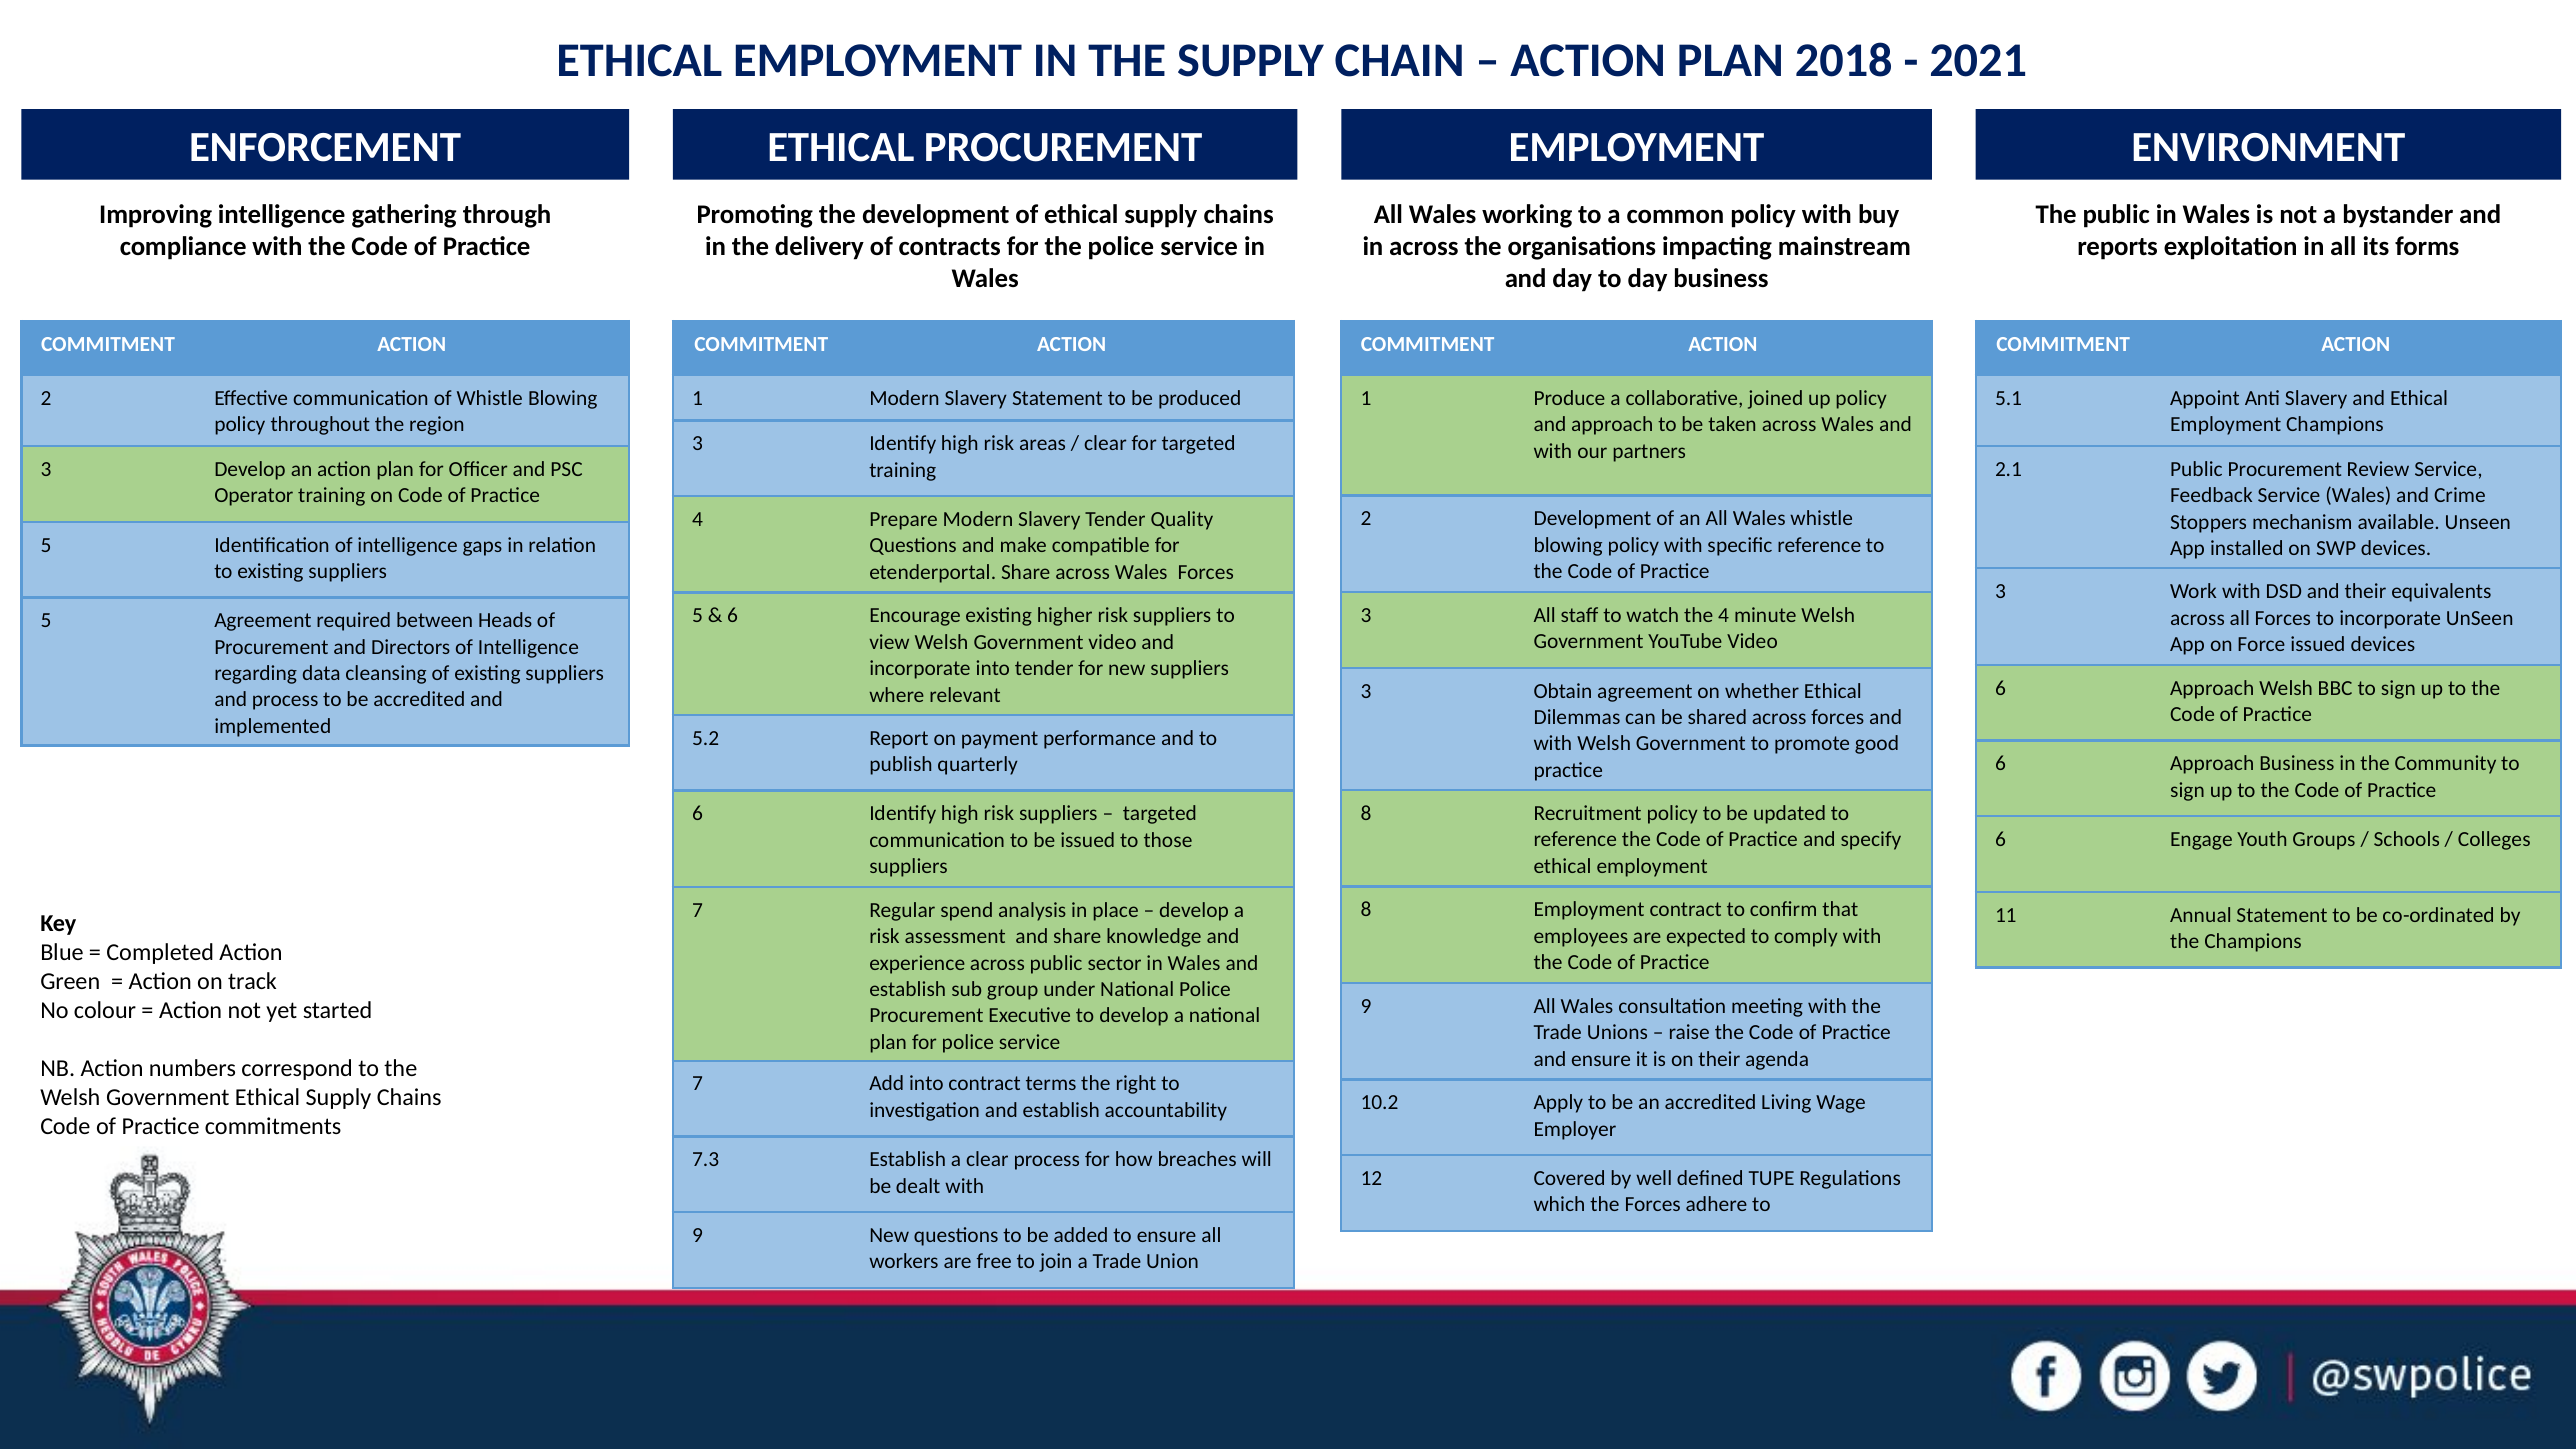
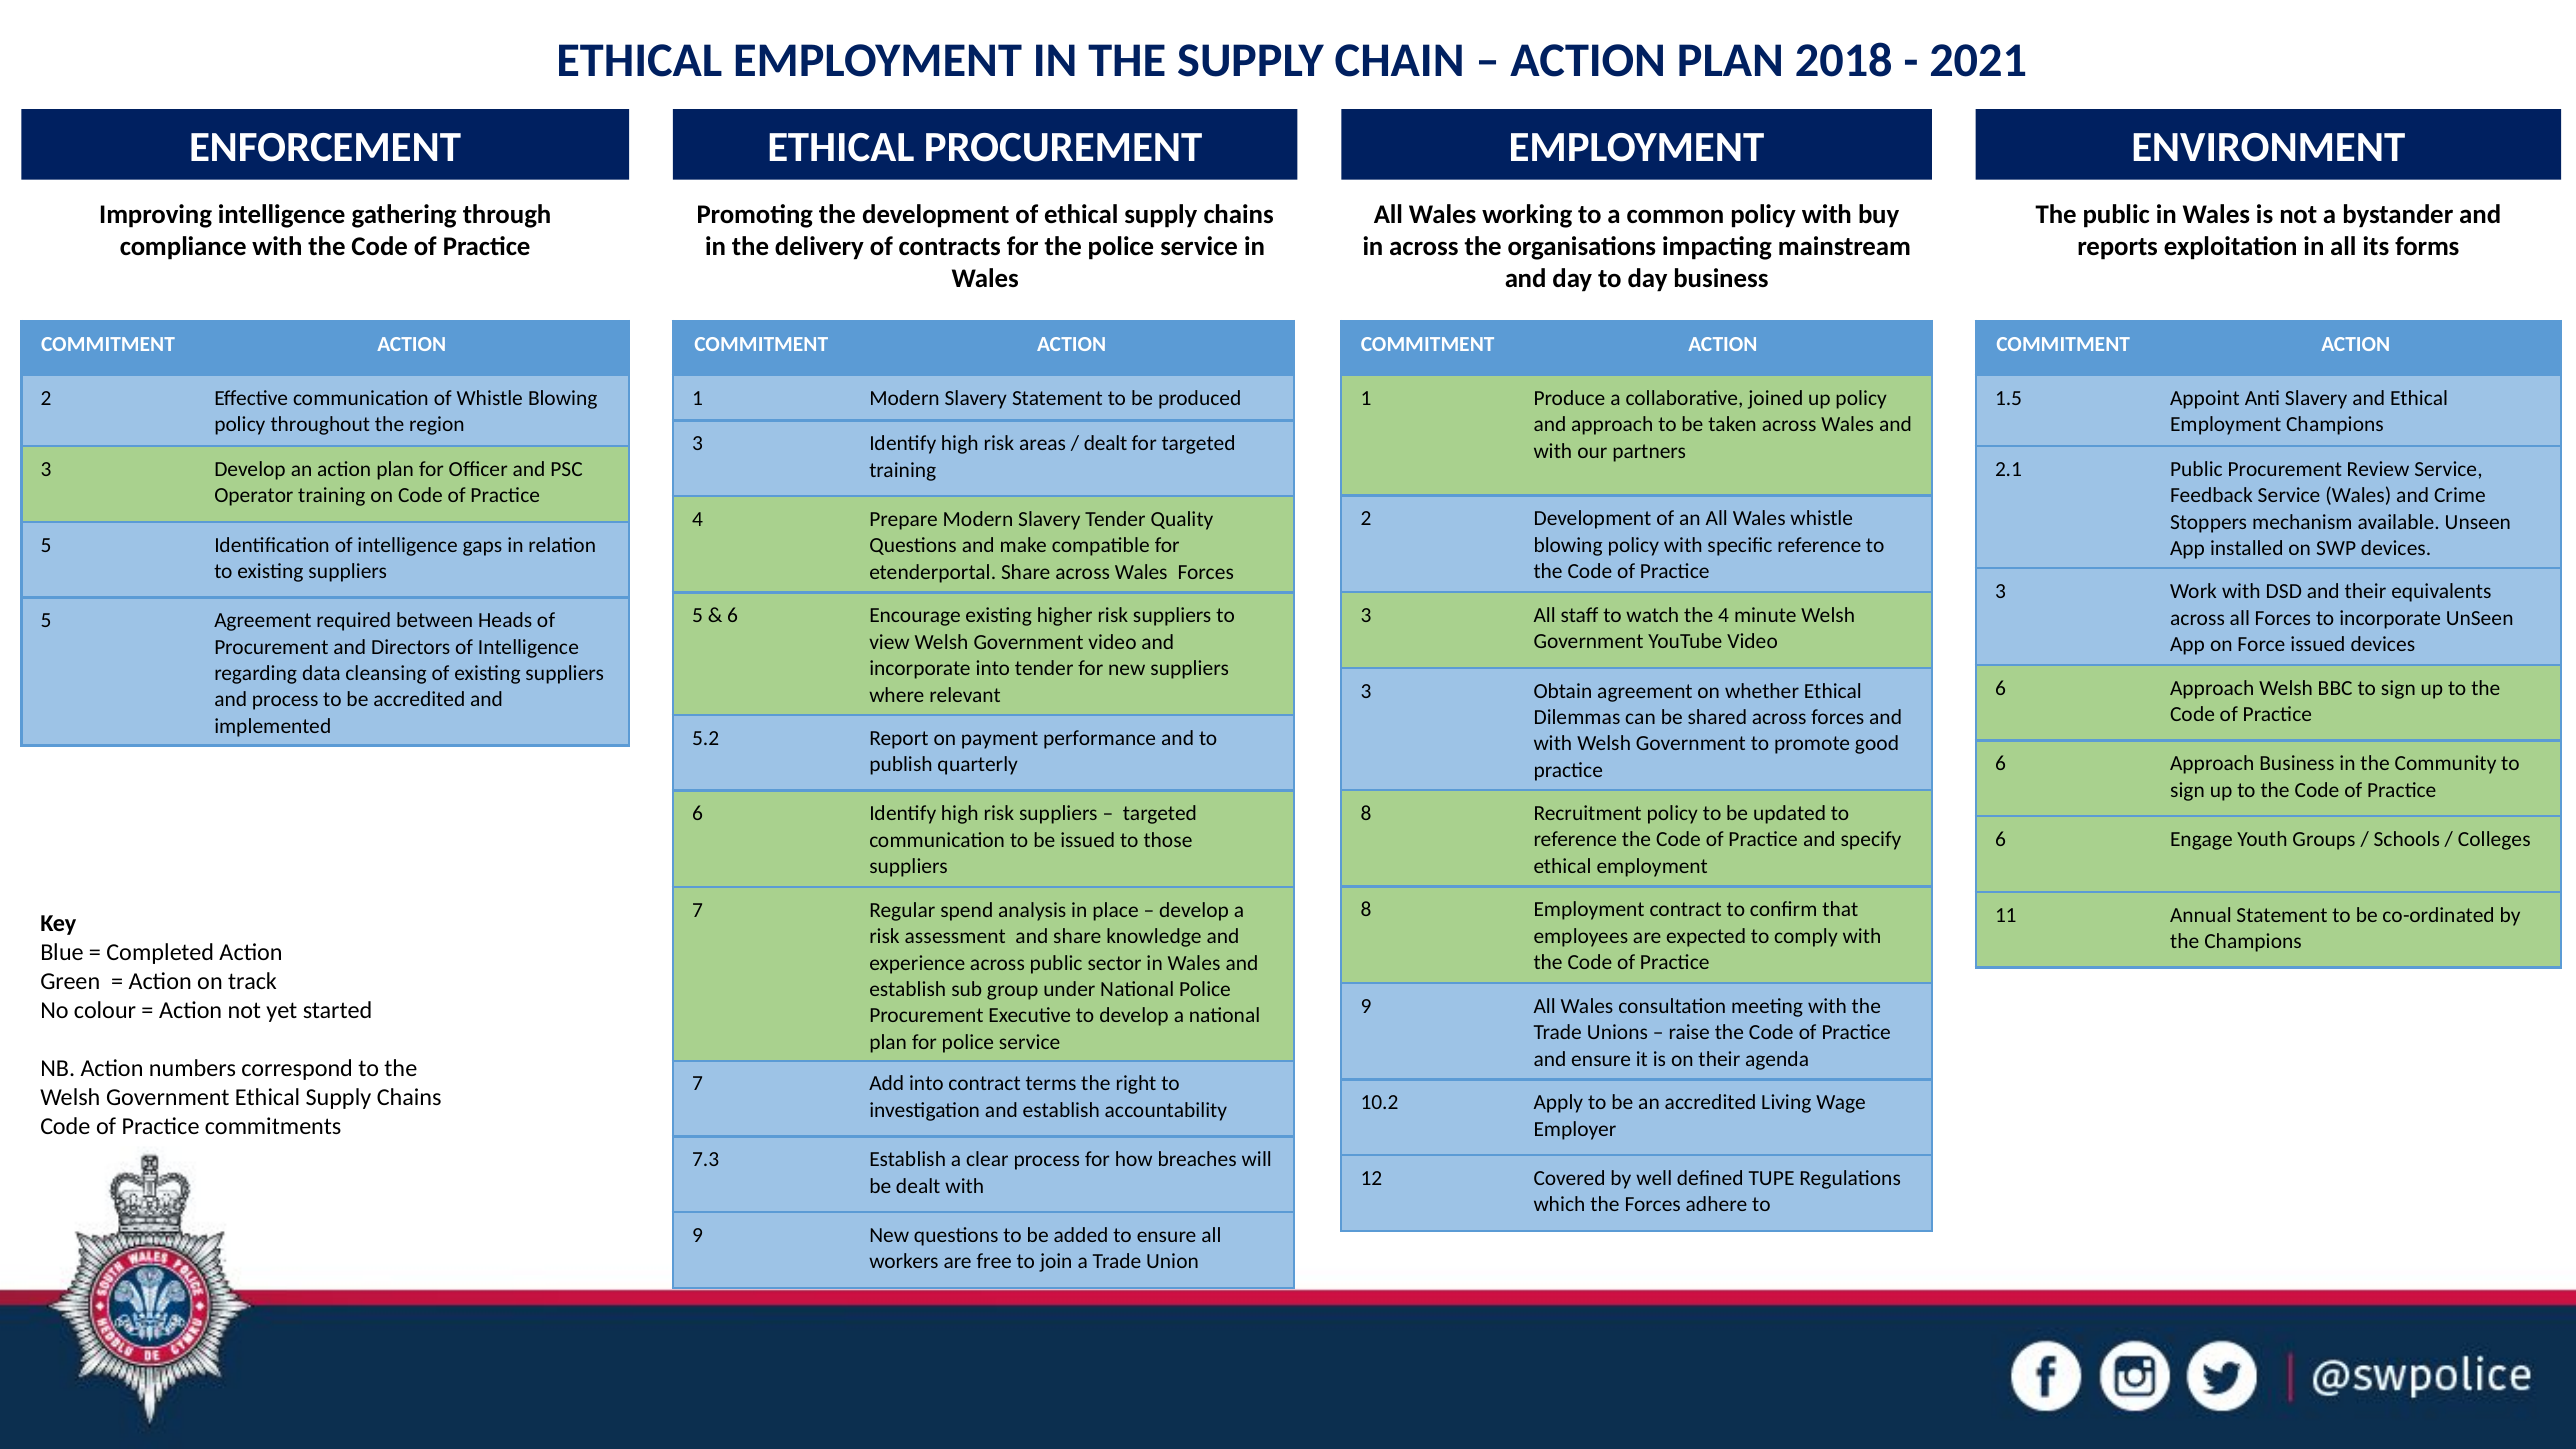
5.1: 5.1 -> 1.5 (2009, 398)
clear: clear -> dealt (1106, 444)
